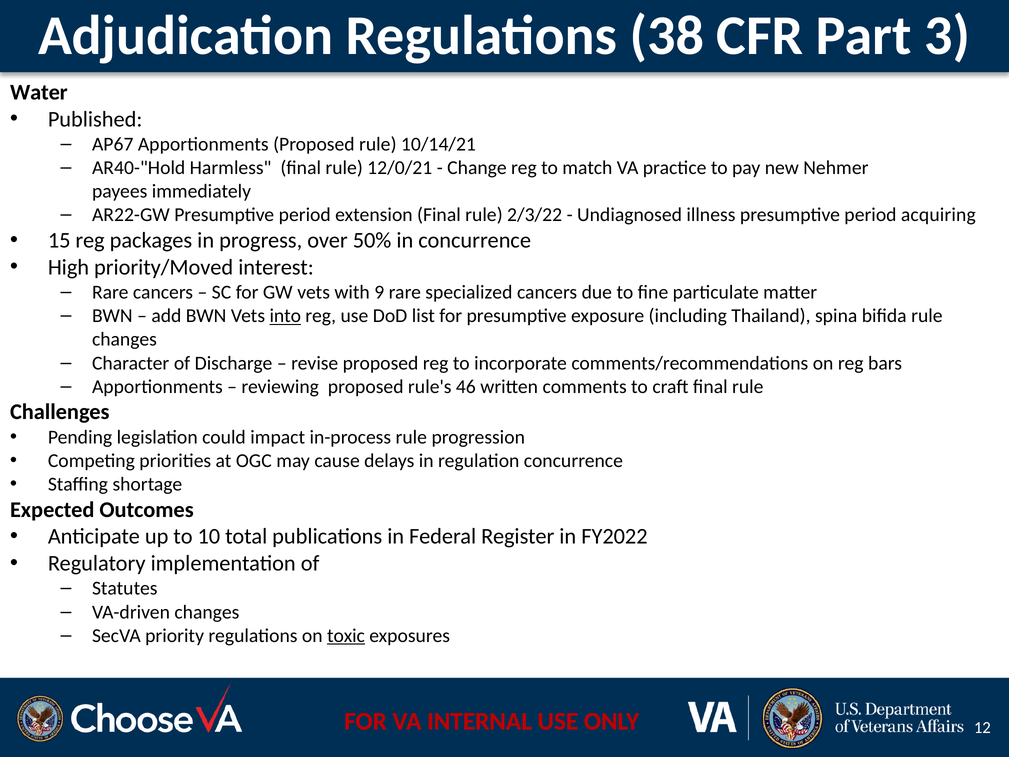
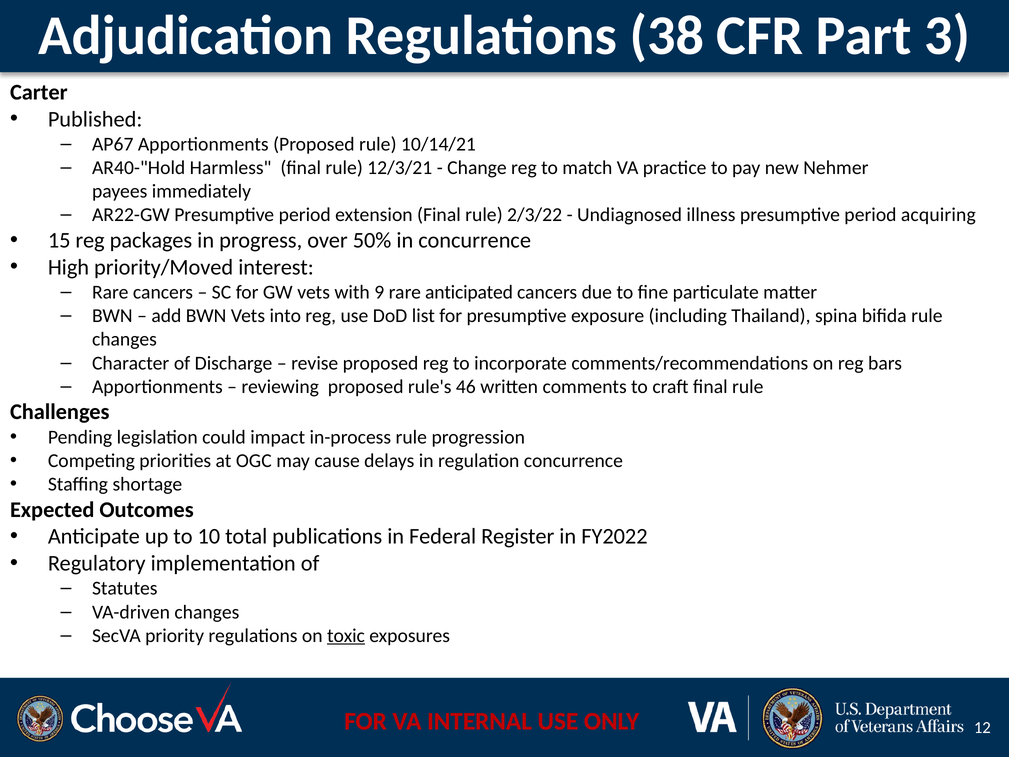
Water: Water -> Carter (39, 92)
12/0/21: 12/0/21 -> 12/3/21 (400, 168)
specialized: specialized -> anticipated (469, 292)
into underline: present -> none (285, 316)
